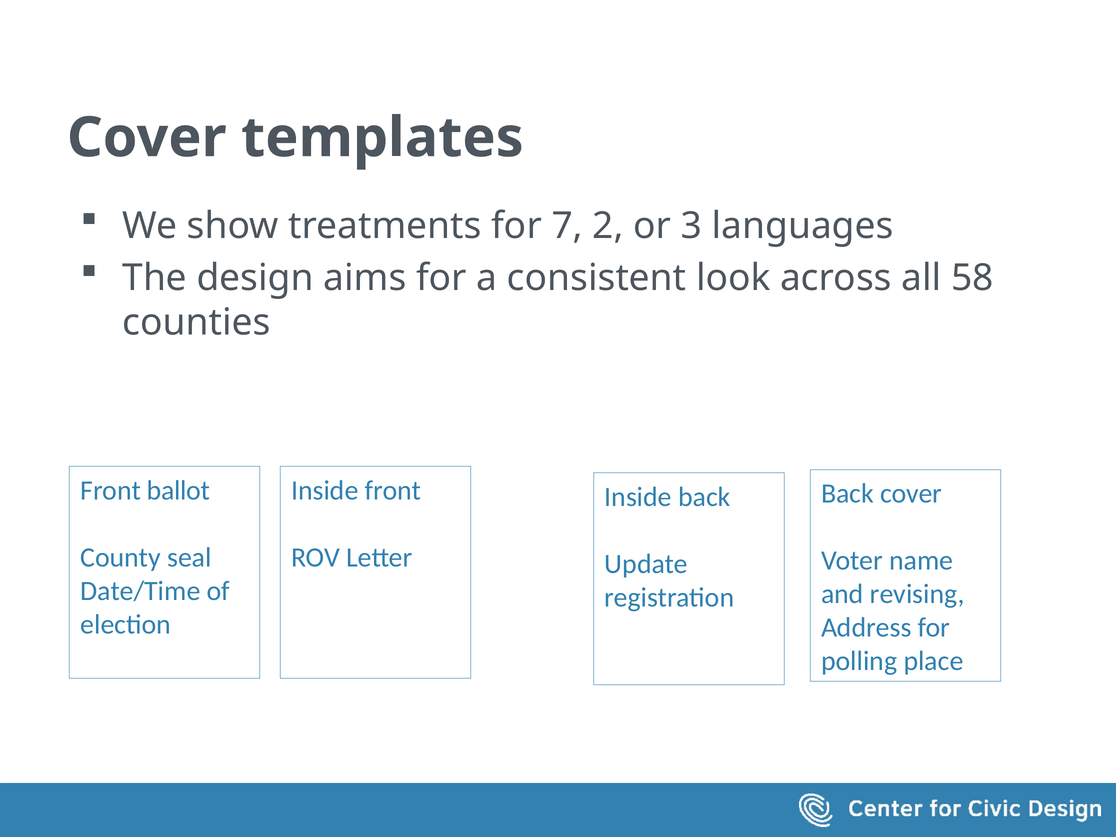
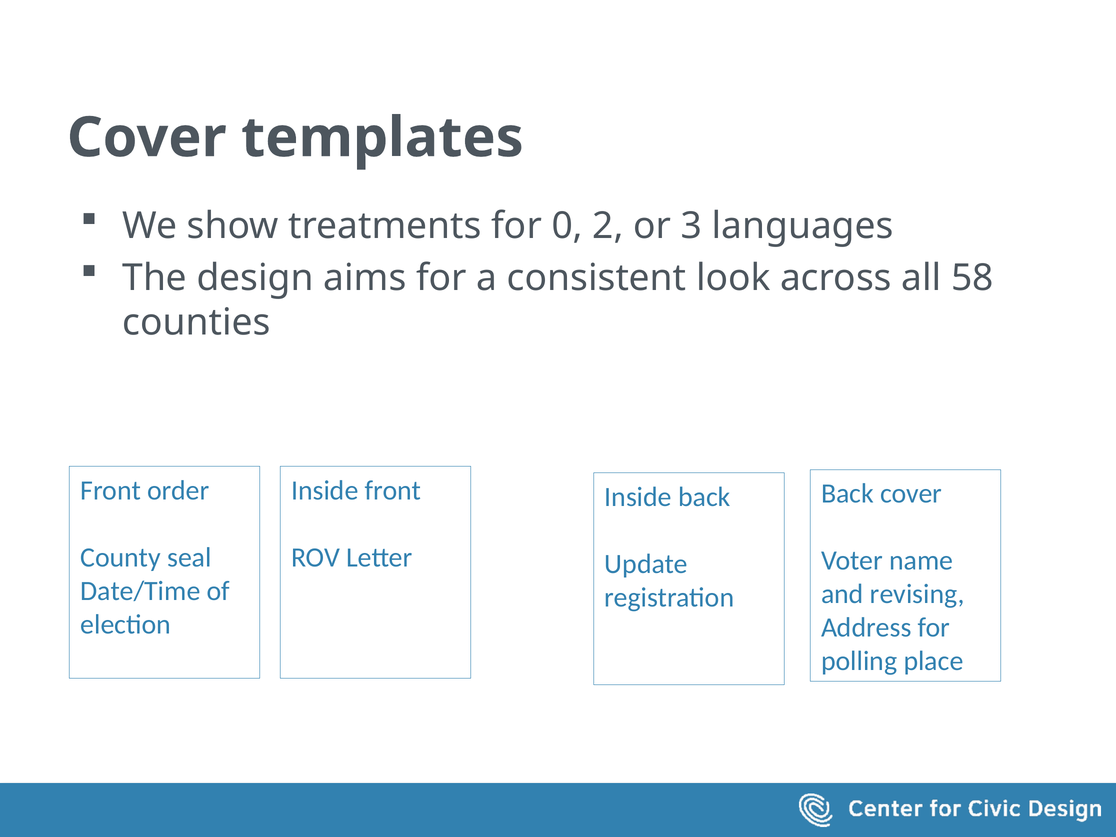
7: 7 -> 0 (567, 226)
ballot: ballot -> order (178, 490)
